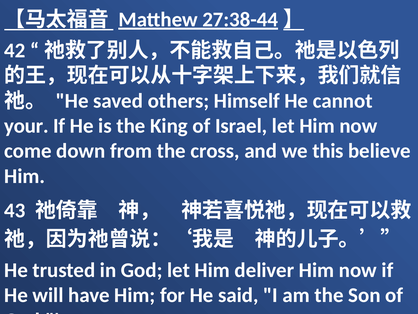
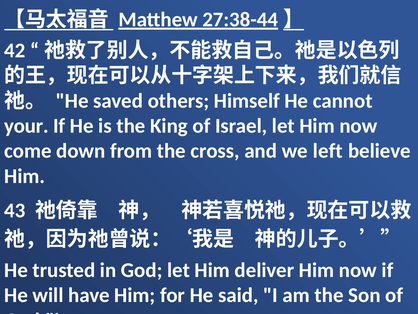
this: this -> left (328, 151)
